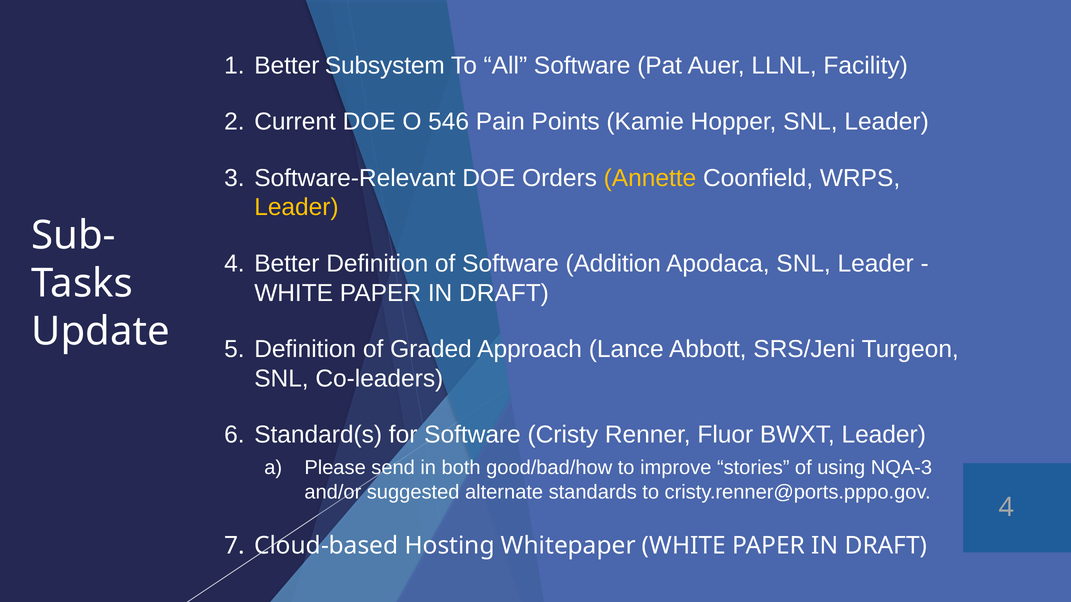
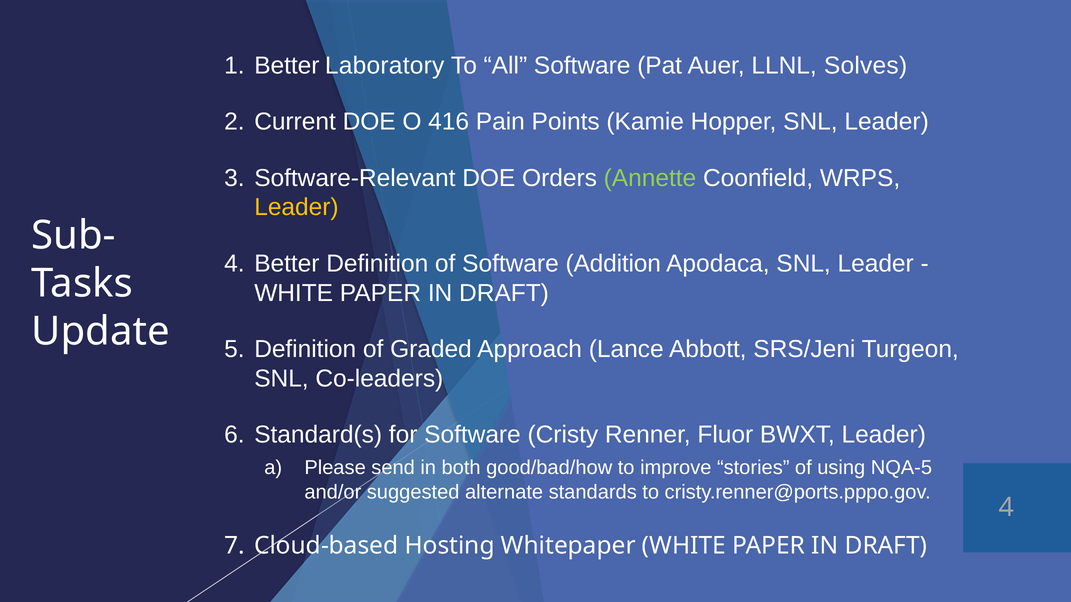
Subsystem: Subsystem -> Laboratory (385, 66)
Facility: Facility -> Solves (866, 66)
546: 546 -> 416 (449, 122)
Annette colour: yellow -> light green (650, 178)
NQA-3: NQA-3 -> NQA-5 (901, 468)
